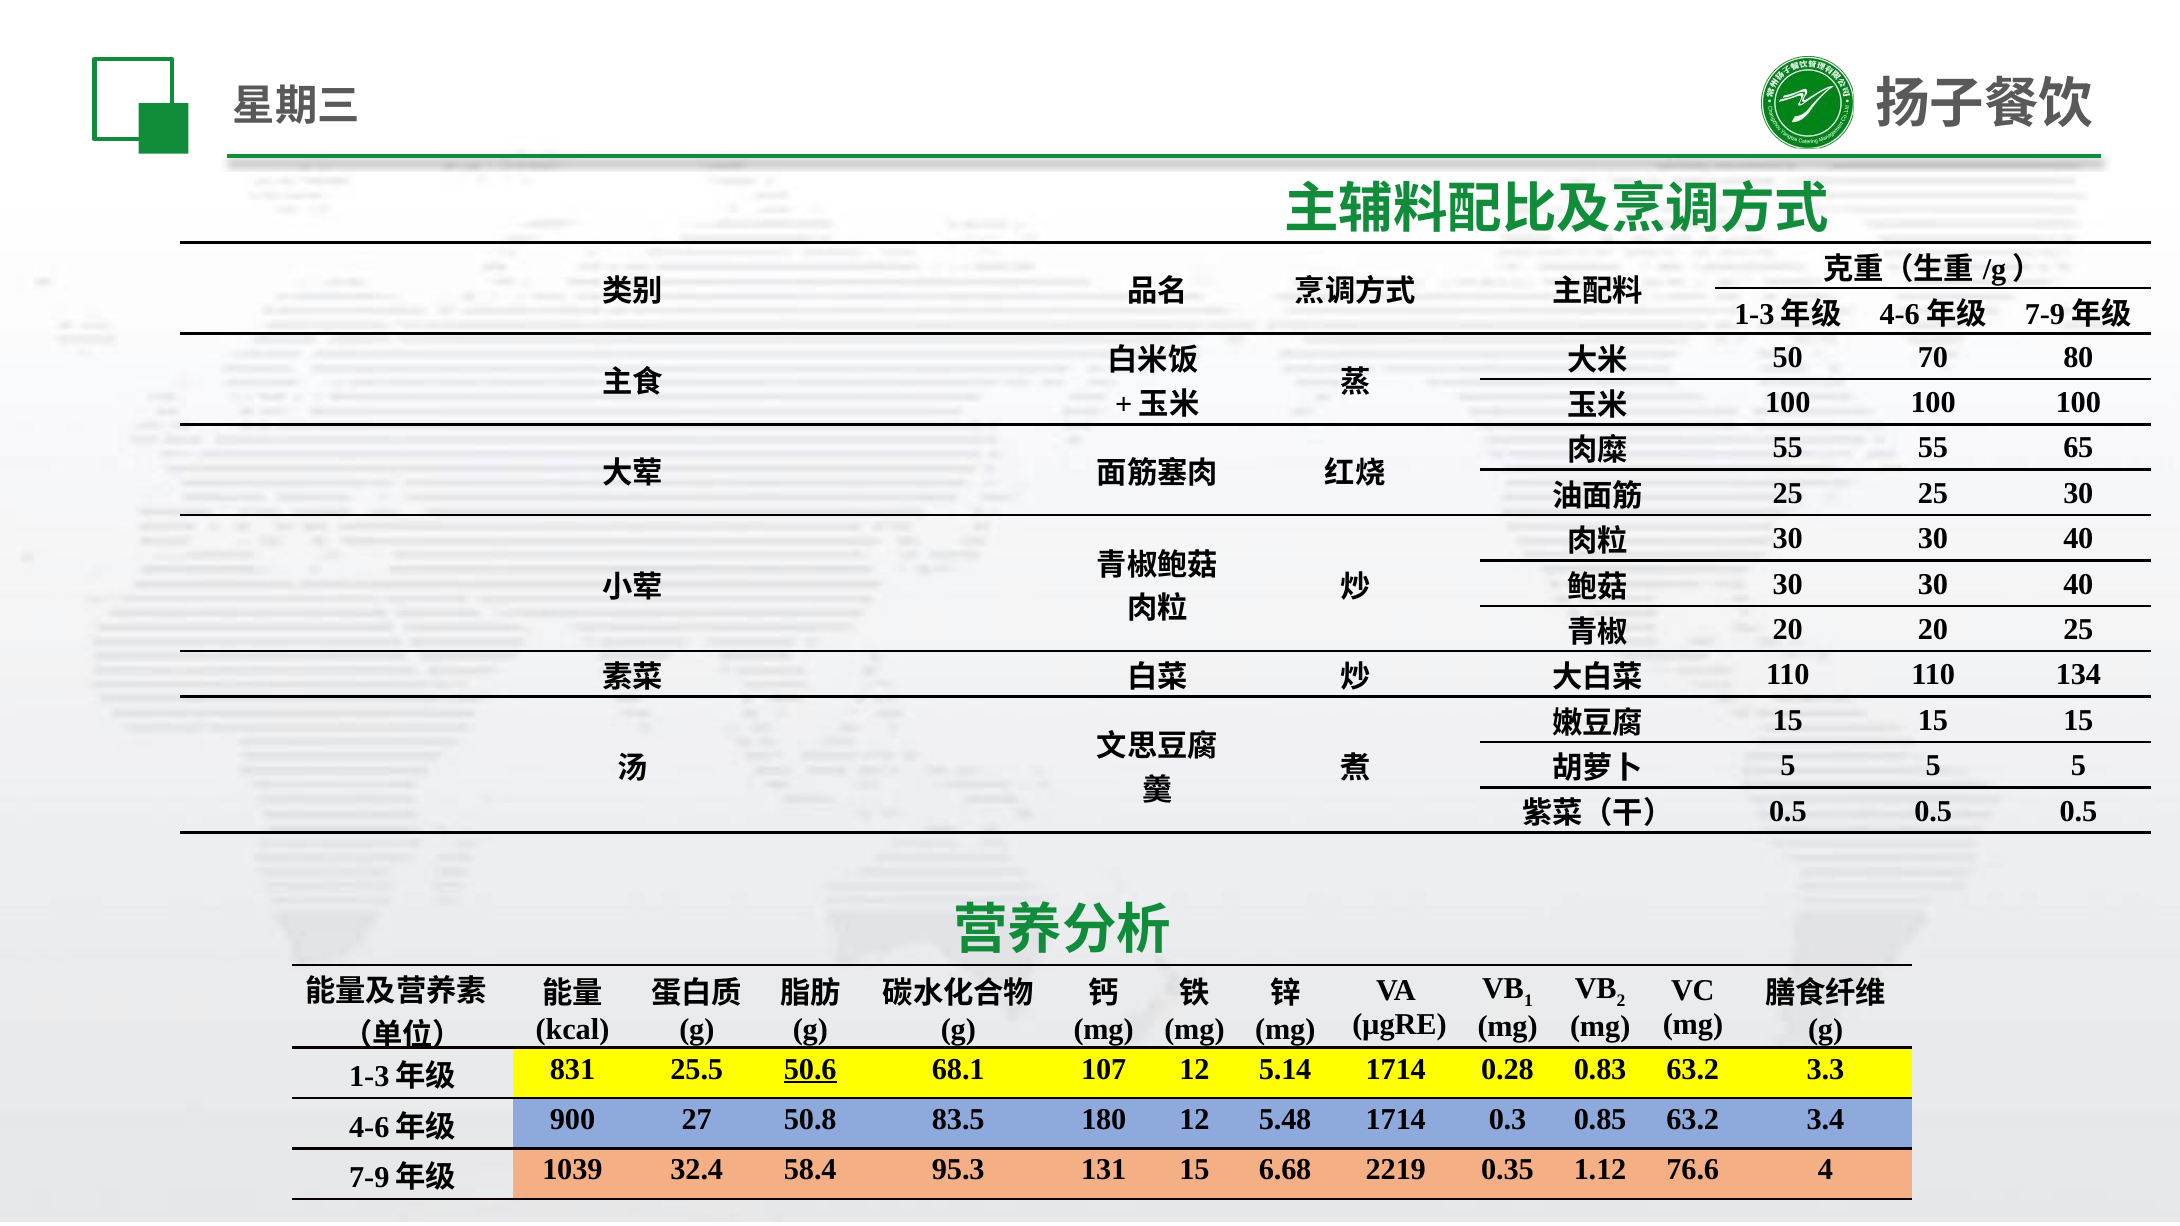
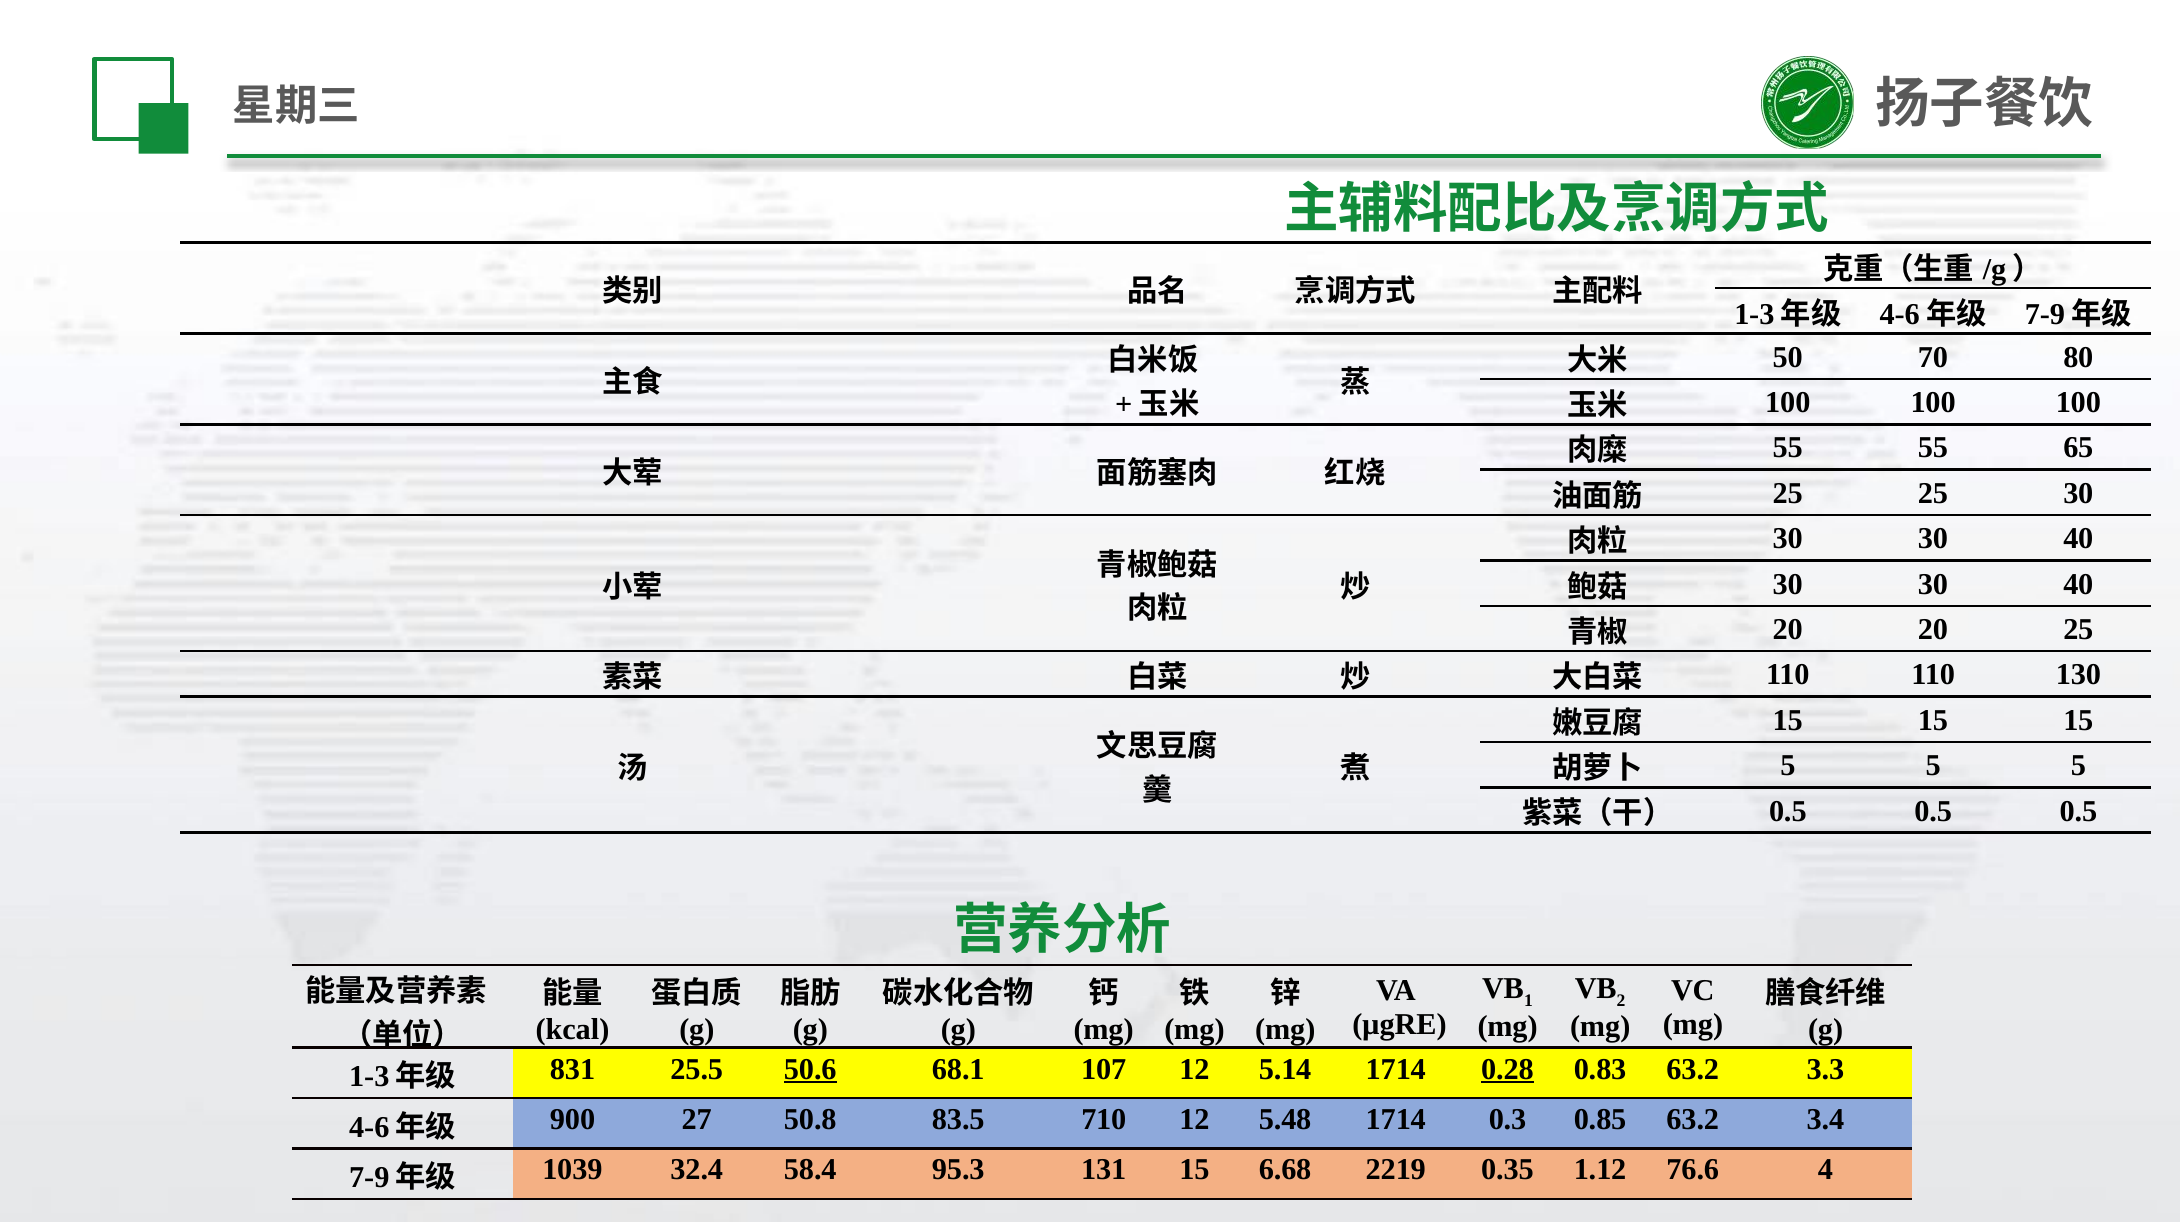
134: 134 -> 130 (2078, 675)
0.28 underline: none -> present (1507, 1069)
180: 180 -> 710 (1104, 1120)
